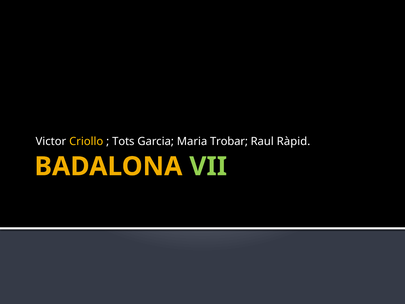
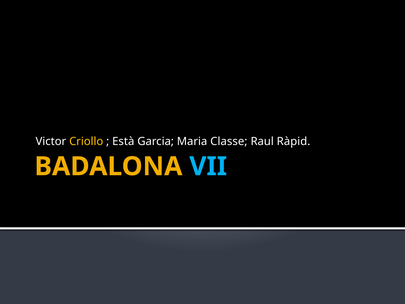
Tots: Tots -> Està (123, 141)
Trobar: Trobar -> Classe (229, 141)
VII colour: light green -> light blue (208, 166)
